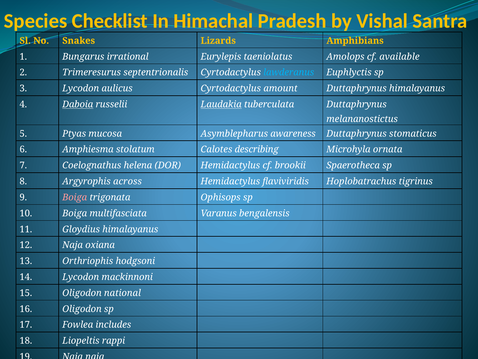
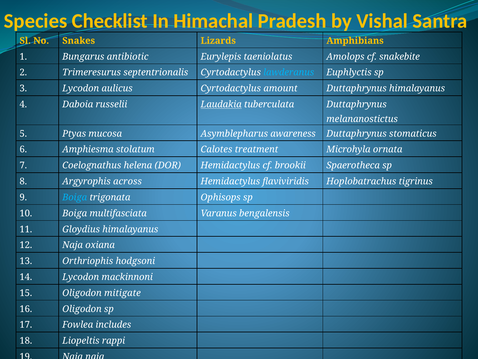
irrational: irrational -> antibiotic (128, 57)
available: available -> snakebite (400, 57)
Daboia underline: present -> none (78, 104)
describing: describing -> treatment (257, 149)
Boiga colour: pink -> light blue (75, 197)
national: national -> mitigate (122, 293)
